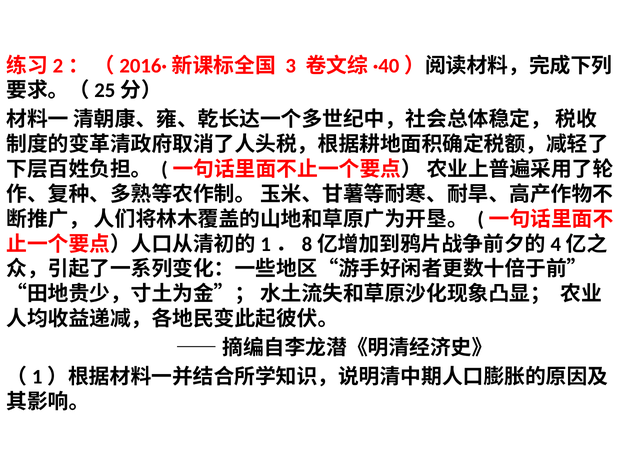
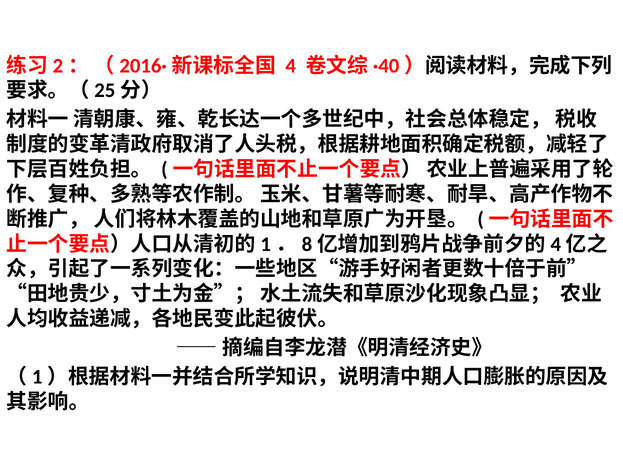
3: 3 -> 4 (291, 66)
